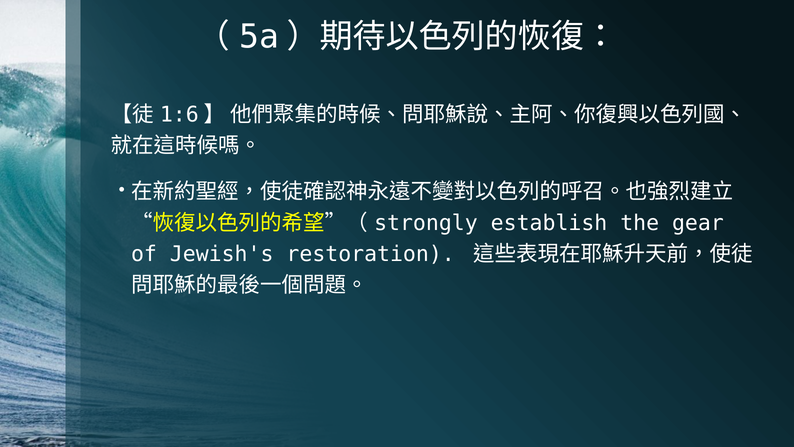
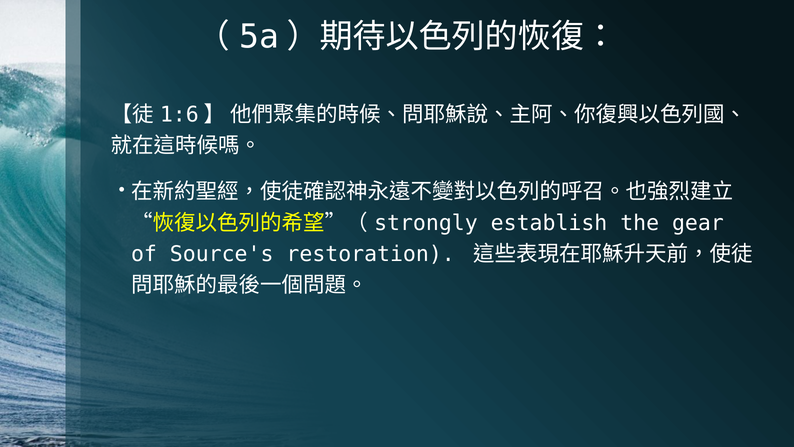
Jewish's: Jewish's -> Source's (222, 254)
